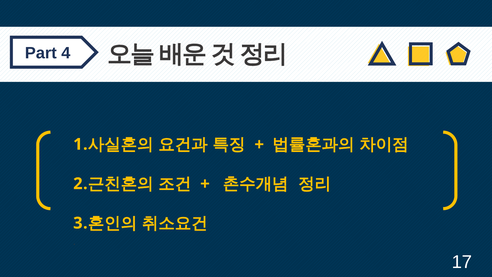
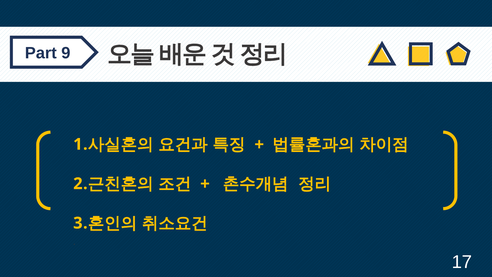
4: 4 -> 9 (66, 53)
